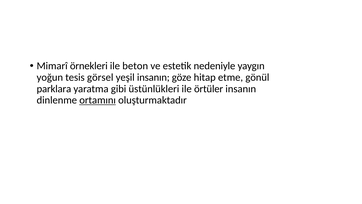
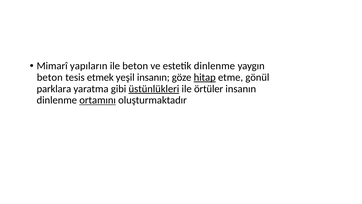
örnekleri: örnekleri -> yapıların (89, 66)
estetik nedeniyle: nedeniyle -> dinlenme (214, 66)
yoğun: yoğun -> beton (50, 77)
görsel: görsel -> etmek (100, 77)
hitap underline: none -> present (205, 77)
üstünlükleri underline: none -> present (154, 89)
